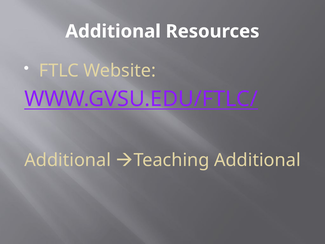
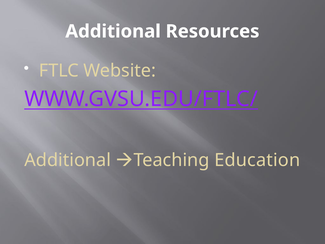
Additional: Additional -> Education (257, 160)
